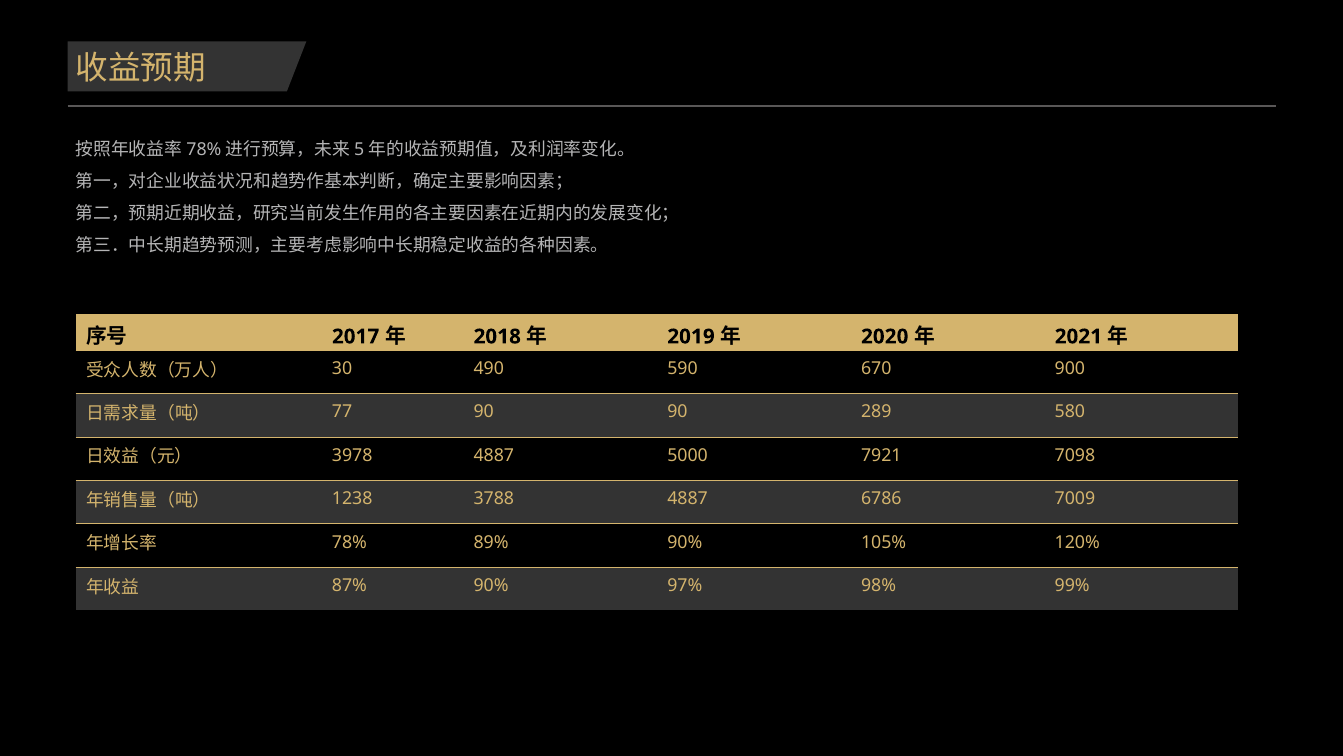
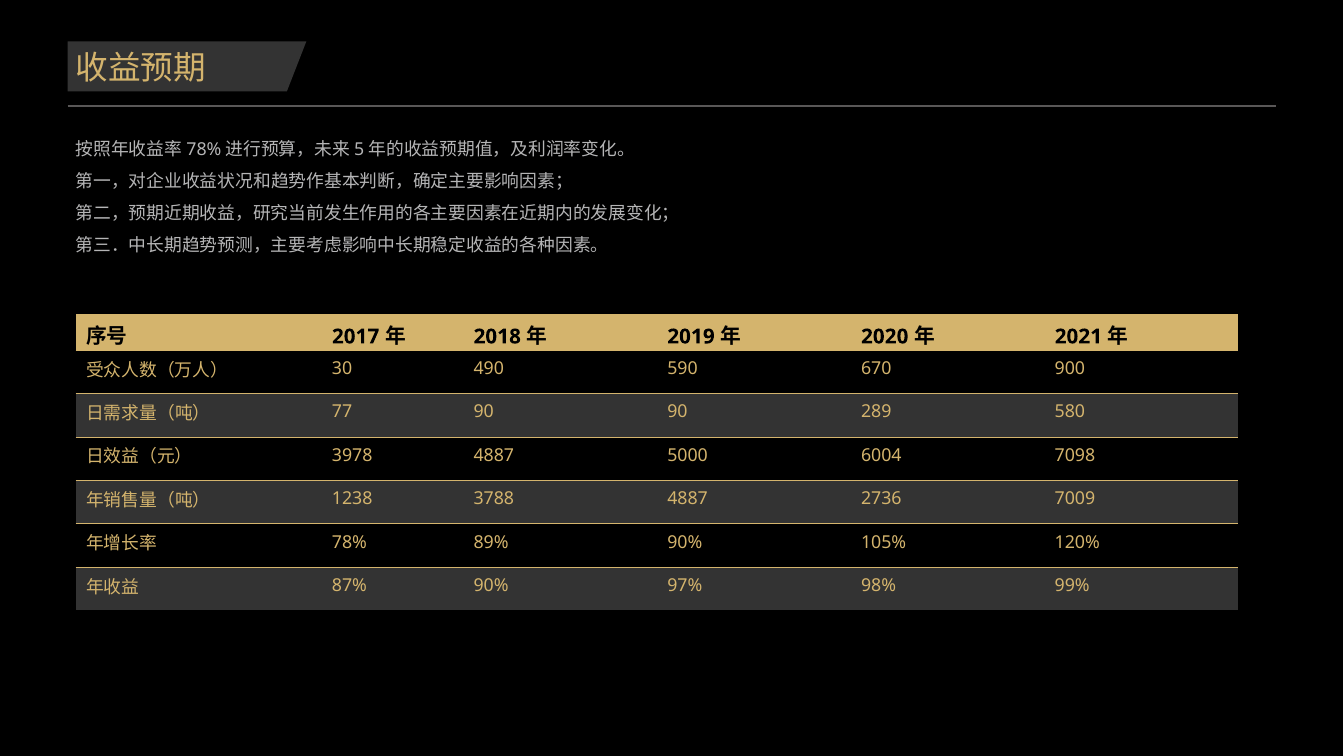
7921: 7921 -> 6004 (881, 455)
6786: 6786 -> 2736 (881, 498)
